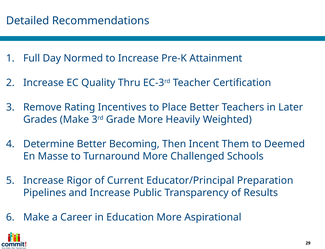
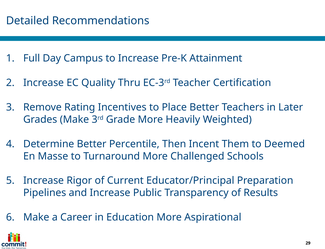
Normed: Normed -> Campus (83, 58)
Becoming: Becoming -> Percentile (134, 144)
